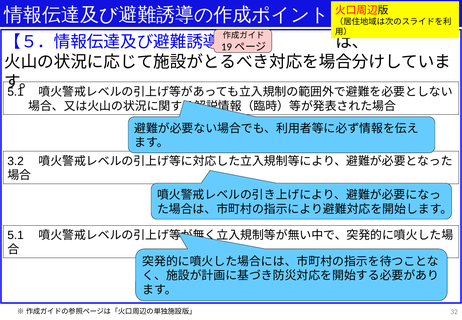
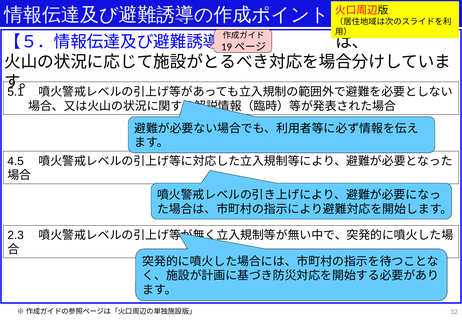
3.2: 3.2 -> 4.5 (16, 161)
5.1: 5.1 -> 2.3 (16, 235)
